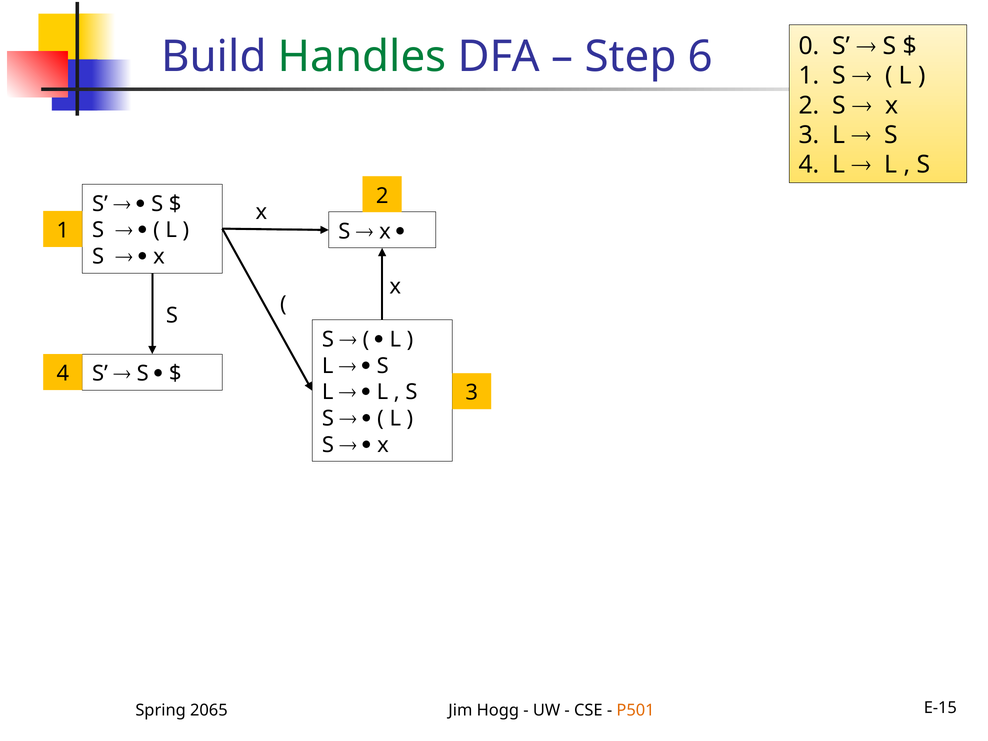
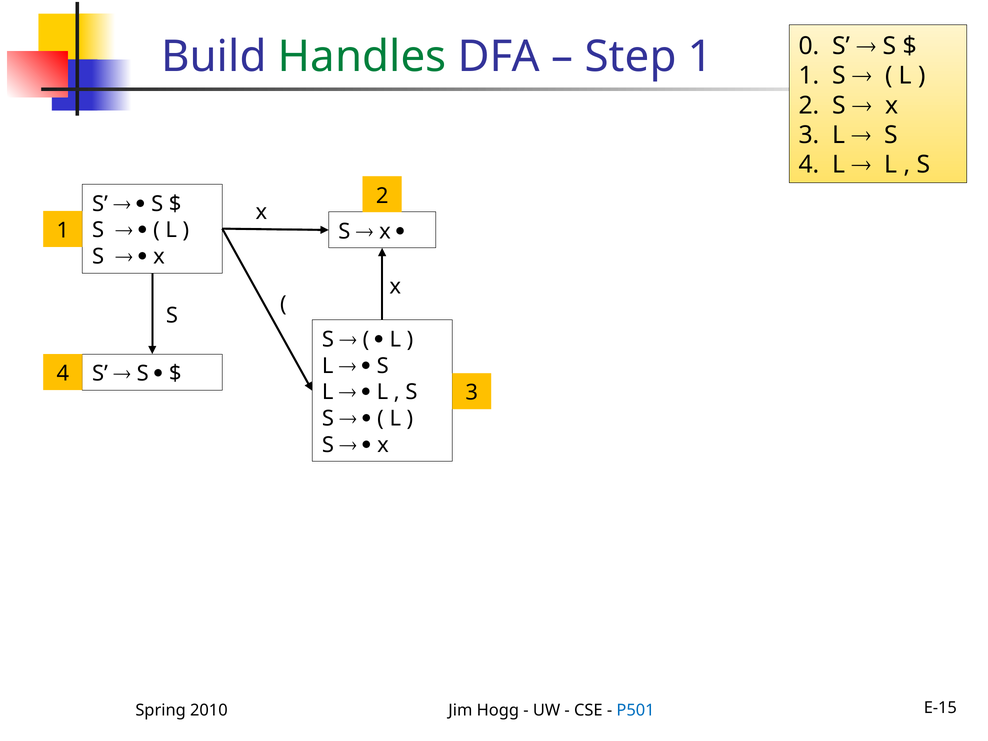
Step 6: 6 -> 1 (701, 57)
2065: 2065 -> 2010 (209, 710)
P501 colour: orange -> blue (636, 710)
